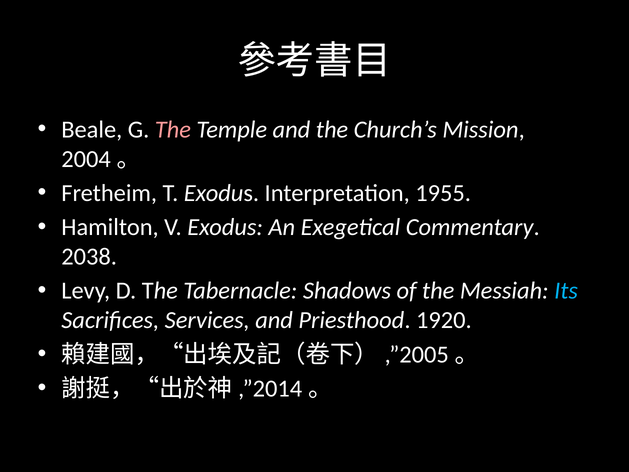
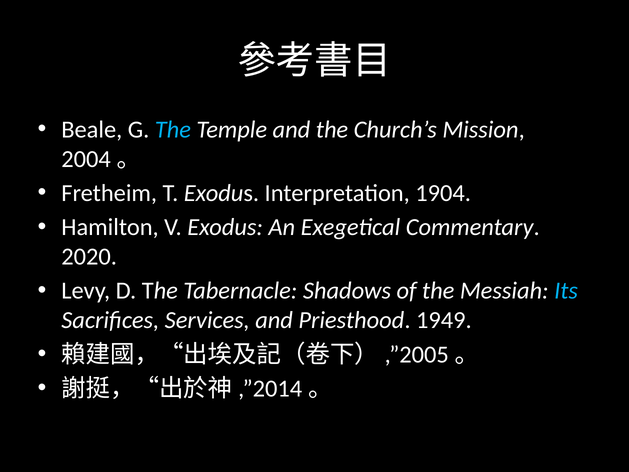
The colour: pink -> light blue (173, 130)
1955: 1955 -> 1904 (443, 193)
2038: 2038 -> 2020 (89, 257)
1920: 1920 -> 1949 (444, 320)
